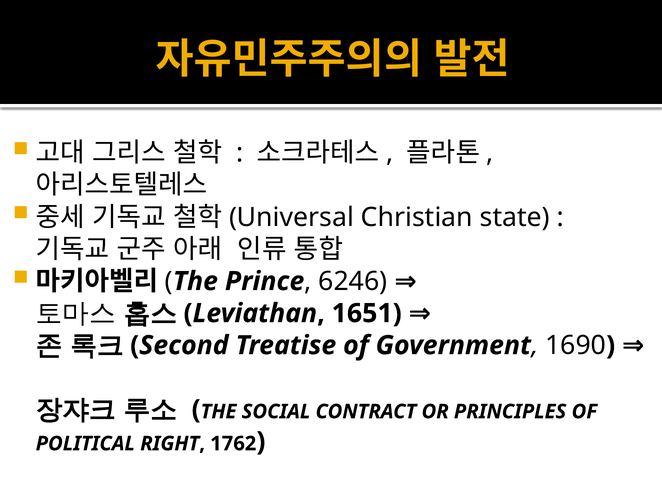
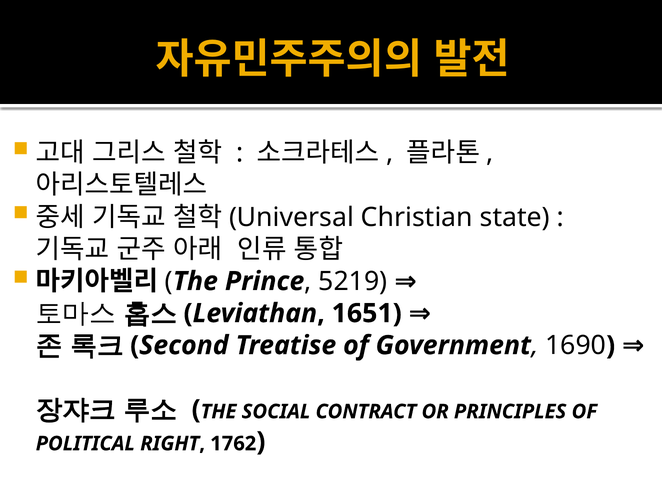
6246: 6246 -> 5219 (353, 281)
